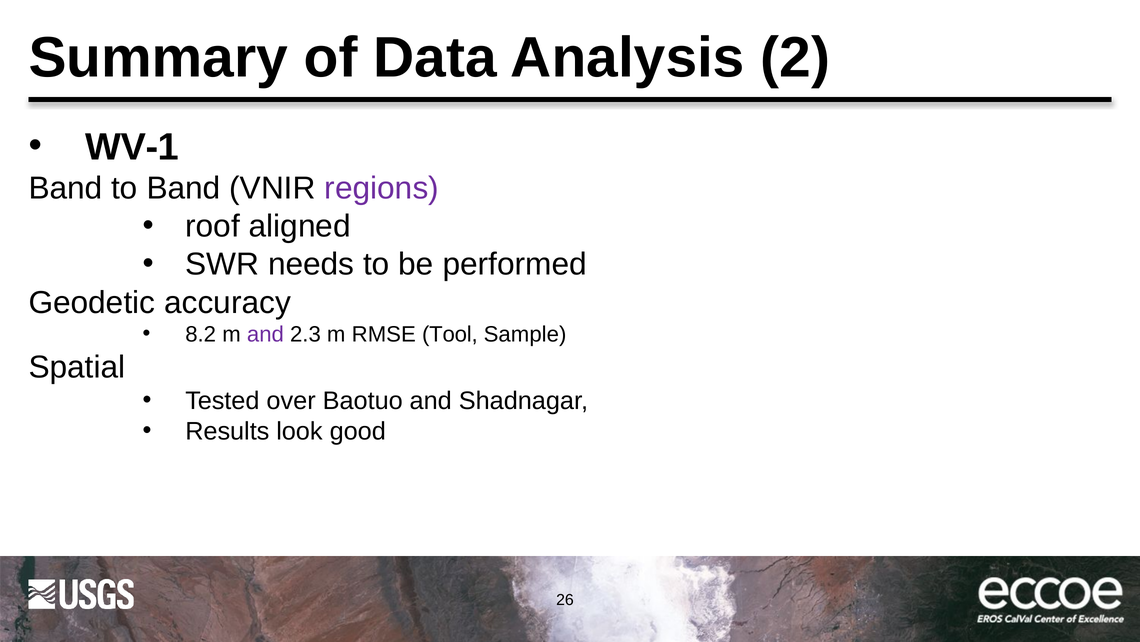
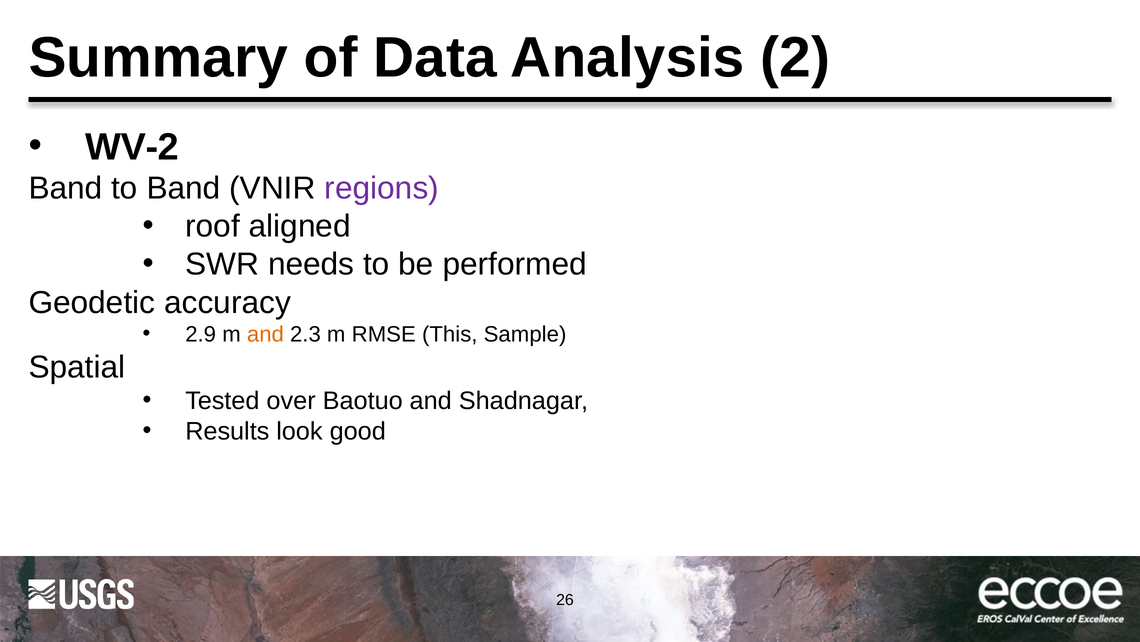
WV-1: WV-1 -> WV-2 (132, 147)
8.2: 8.2 -> 2.9 (201, 334)
and colour: purple -> orange (265, 334)
Tool: Tool -> This (450, 334)
